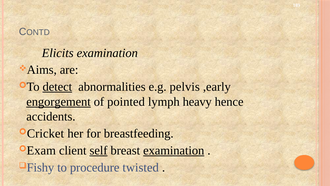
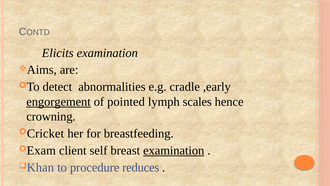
detect underline: present -> none (57, 87)
pelvis: pelvis -> cradle (185, 87)
heavy: heavy -> scales (197, 102)
accidents: accidents -> crowning (51, 116)
self underline: present -> none (99, 150)
Fishy: Fishy -> Khan (40, 167)
twisted: twisted -> reduces (141, 167)
